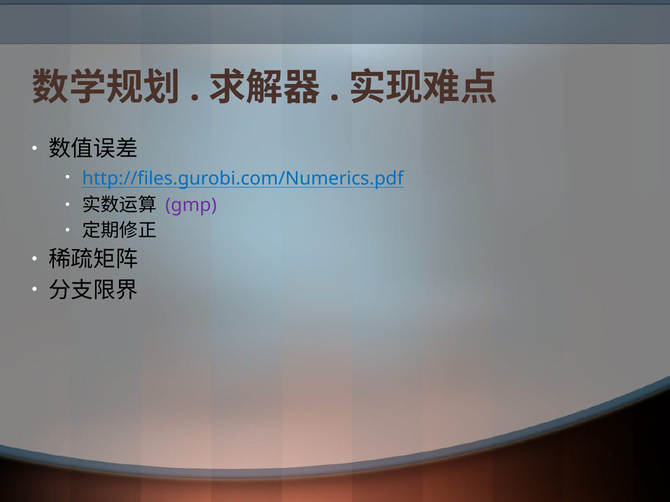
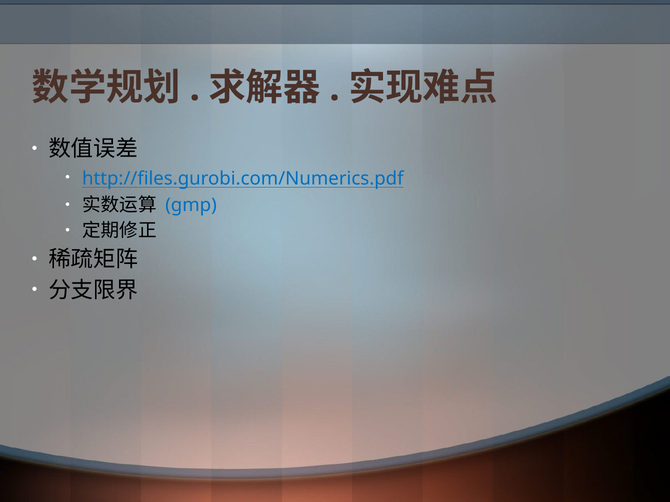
gmp colour: purple -> blue (191, 205)
